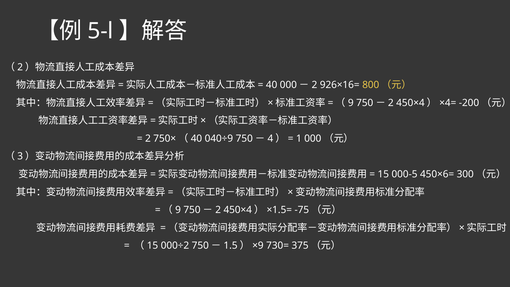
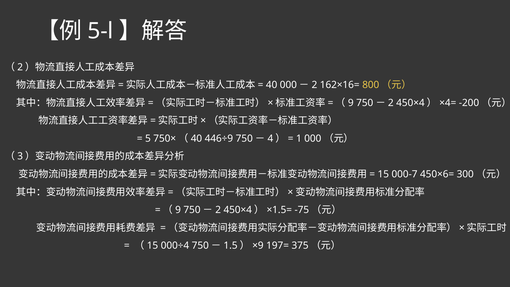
926×16=: 926×16= -> 162×16= (340, 85)
2: 2 -> 5 (148, 138)
040÷9: 040÷9 -> 446÷9 (219, 138)
000-5: 000-5 -> 000-7 (404, 174)
000÷2: 000÷2 -> 000÷4 (175, 246)
730=: 730= -> 197= (278, 246)
